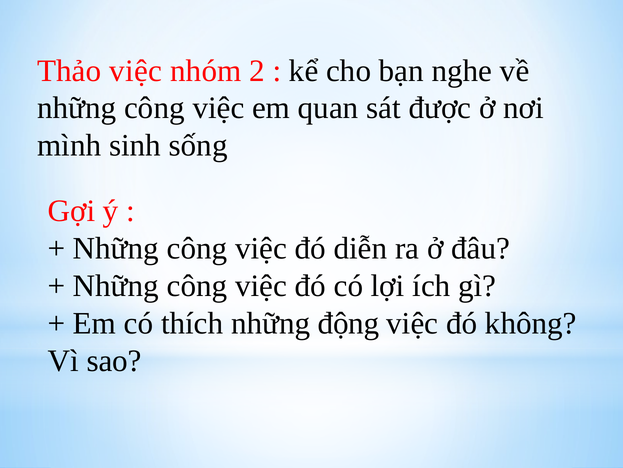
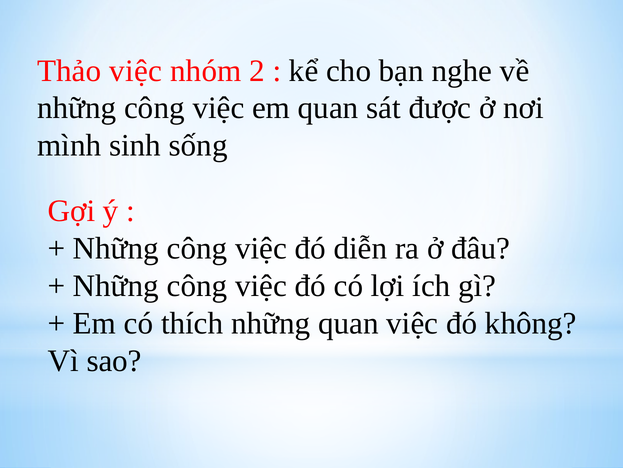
những động: động -> quan (348, 323)
